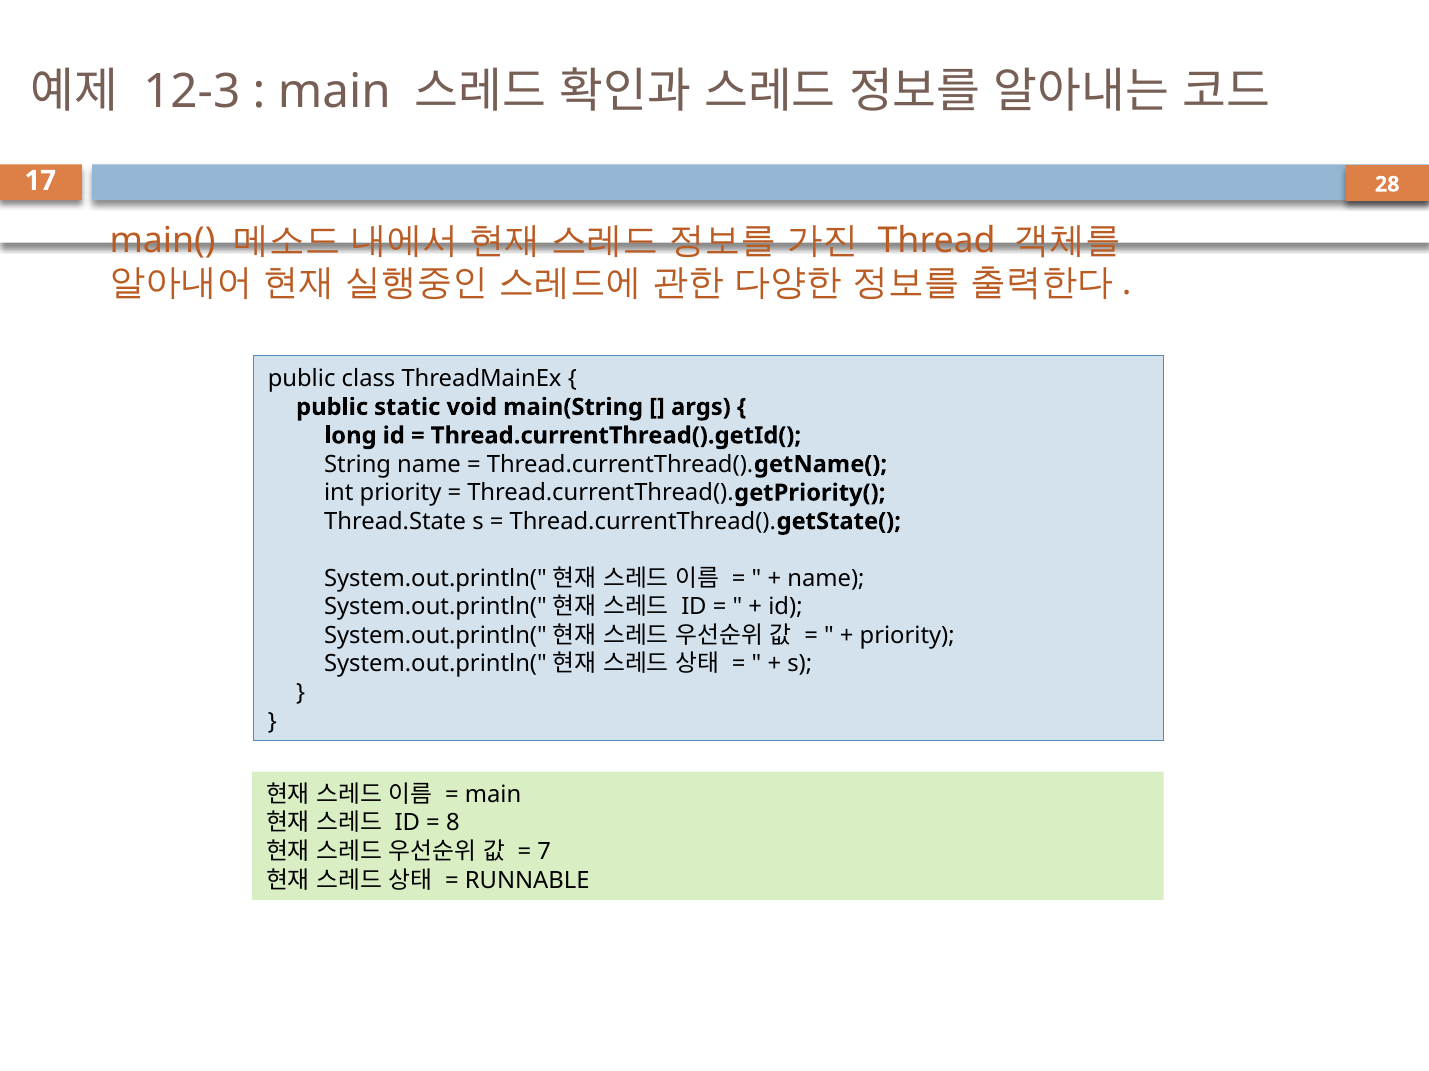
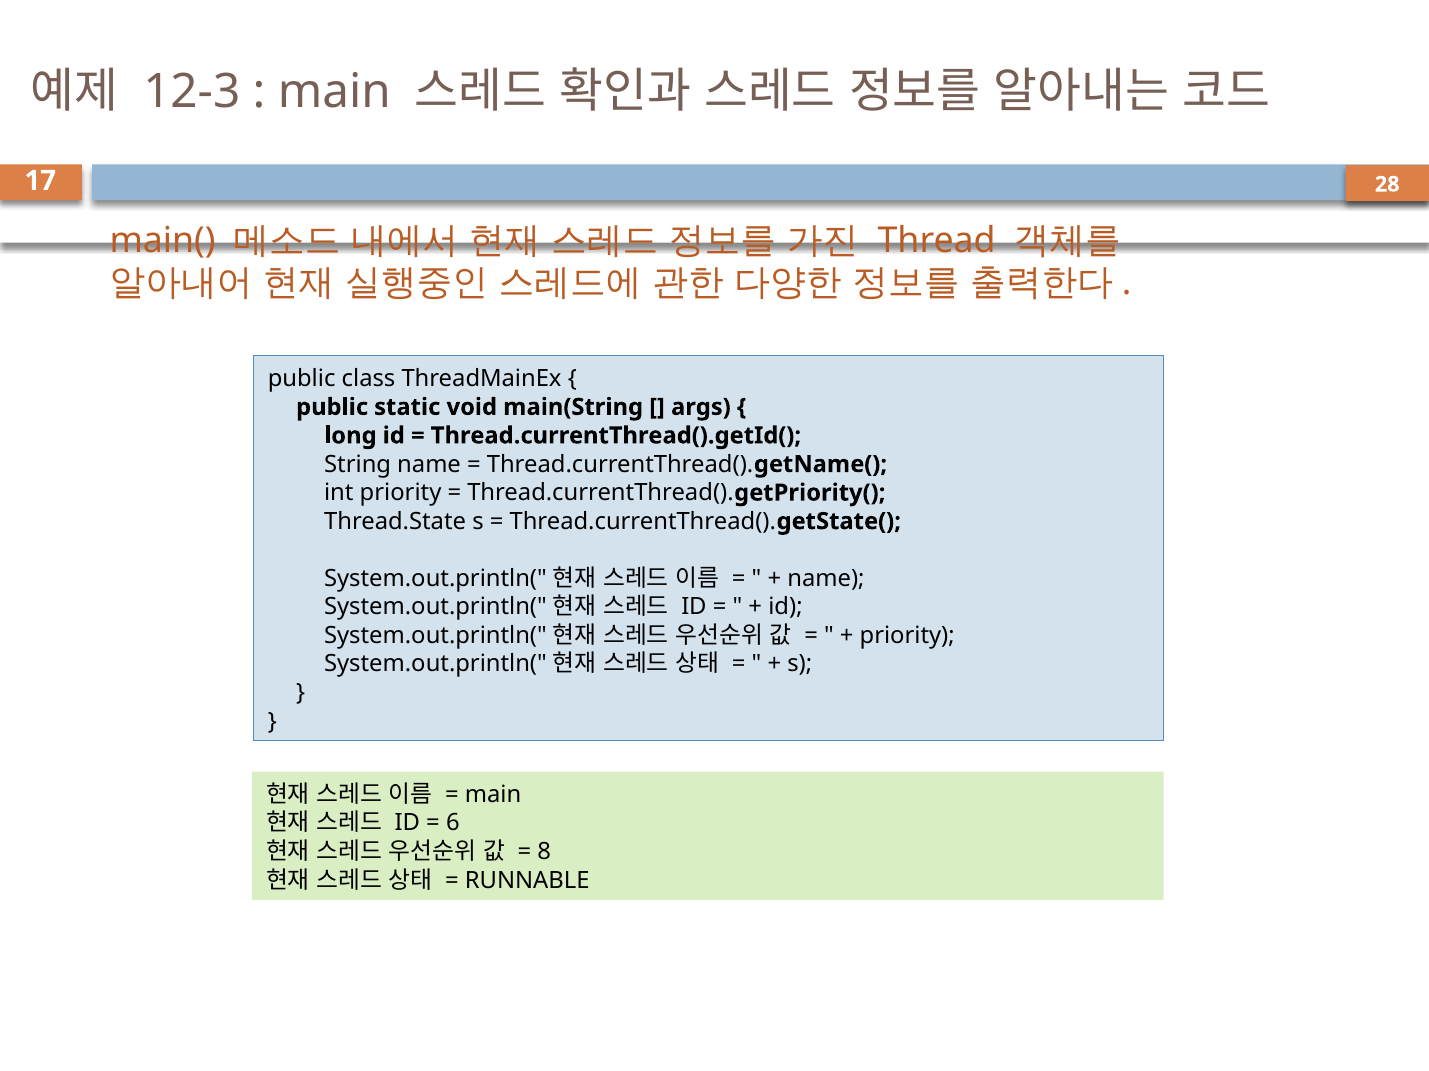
8: 8 -> 6 (453, 824)
7: 7 -> 8 (544, 852)
